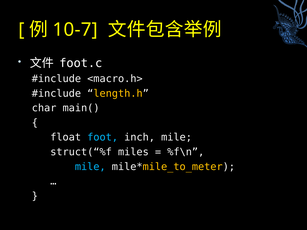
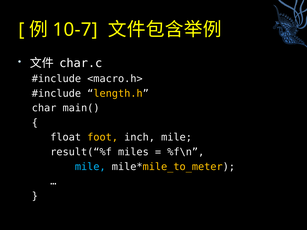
foot.c: foot.c -> char.c (81, 63)
foot colour: light blue -> yellow (103, 138)
struct(“%f: struct(“%f -> result(“%f (81, 152)
